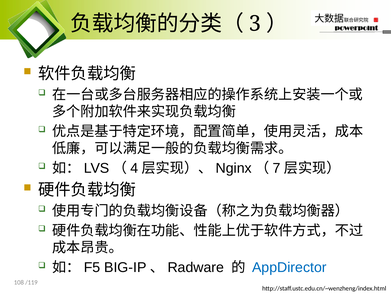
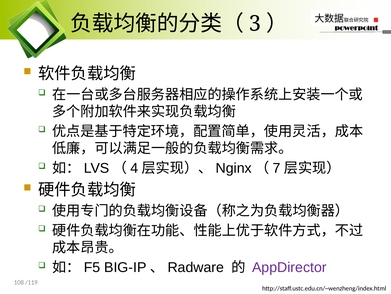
AppDirector colour: blue -> purple (289, 267)
